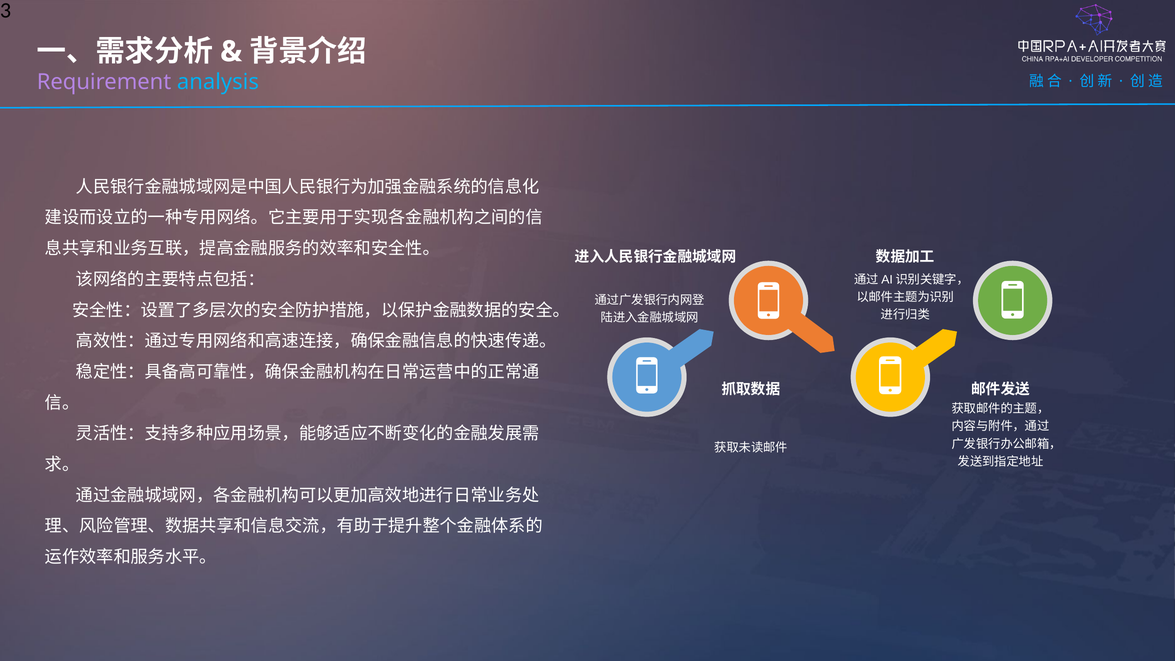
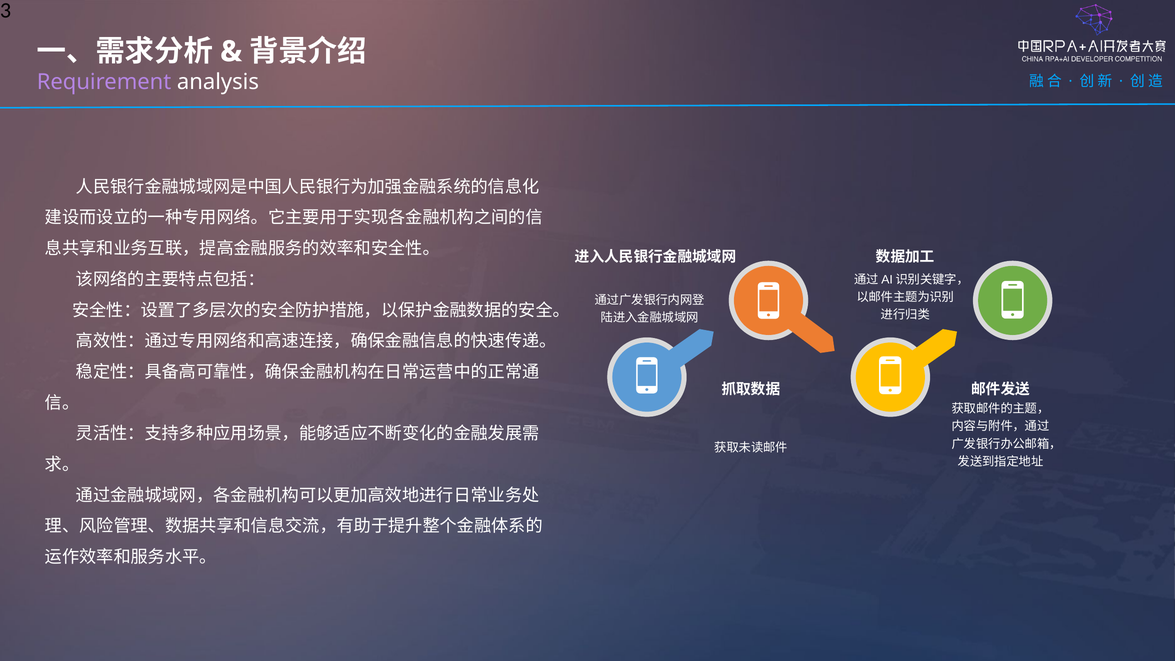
analysis colour: light blue -> white (218, 82)
